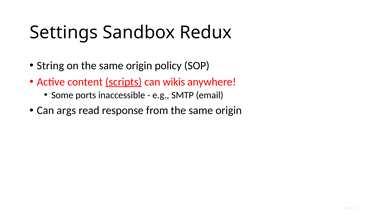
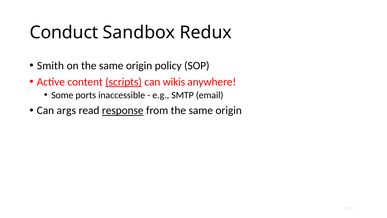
Settings: Settings -> Conduct (64, 33)
String: String -> Smith (50, 65)
response underline: none -> present (123, 110)
